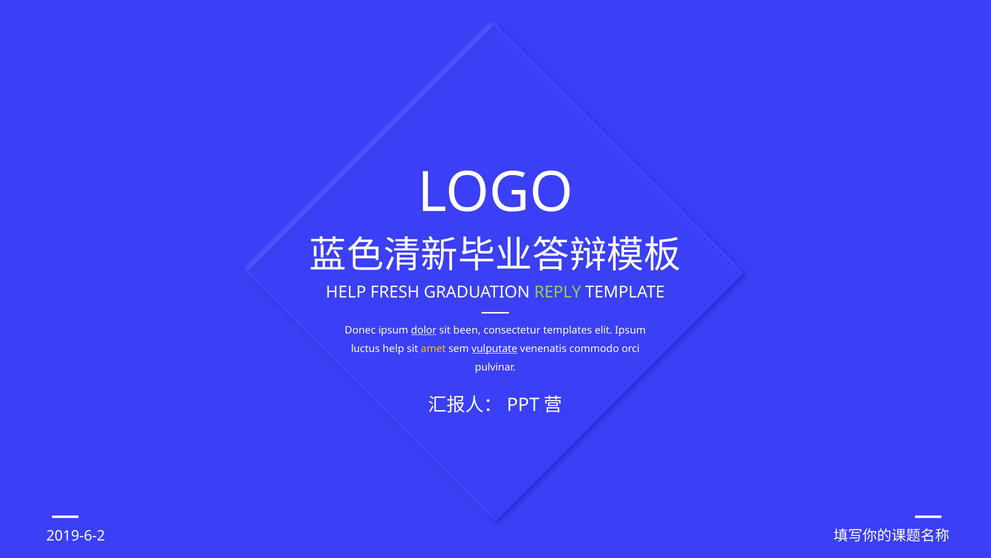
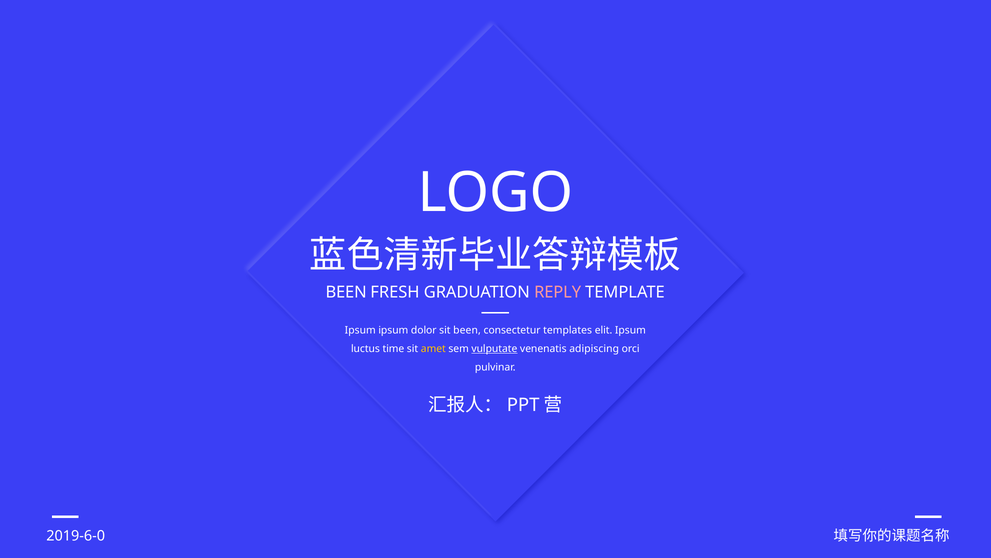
HELP: HELP -> BEEN (346, 292)
REPLY colour: light green -> pink (558, 292)
Donec: Donec -> Ipsum (360, 330)
dolor underline: present -> none (424, 330)
luctus help: help -> time (393, 348)
commodo: commodo -> adipiscing (594, 348)
2019-6-2: 2019-6-2 -> 2019-6-0 (76, 536)
